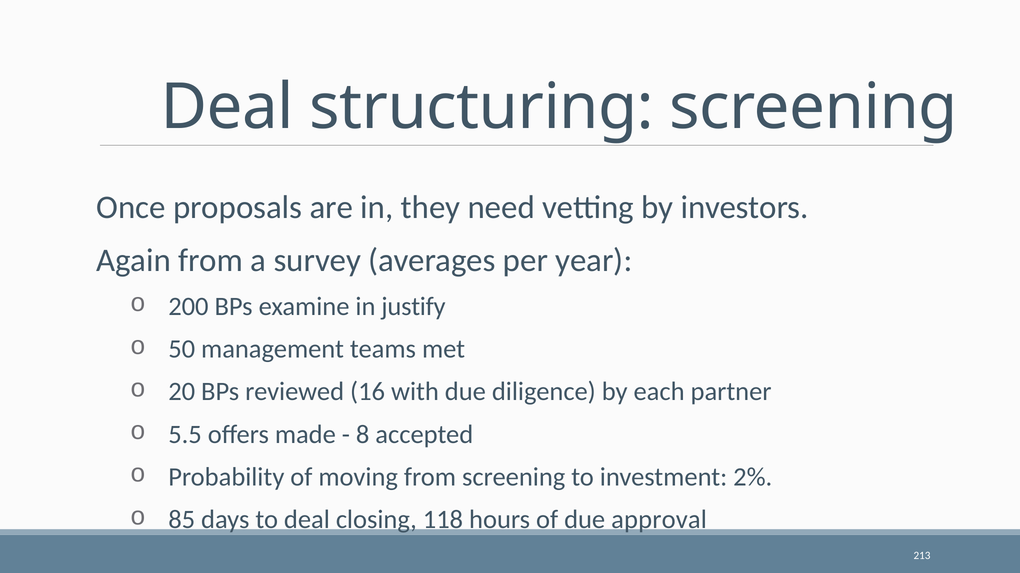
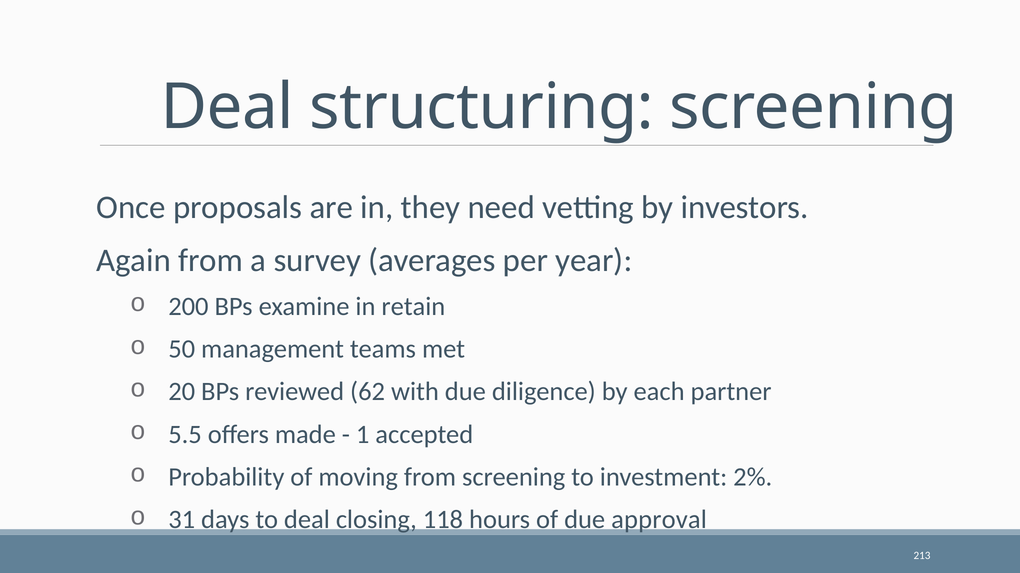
justify: justify -> retain (413, 307)
16: 16 -> 62 (368, 392)
8: 8 -> 1 (363, 435)
85: 85 -> 31 (182, 520)
